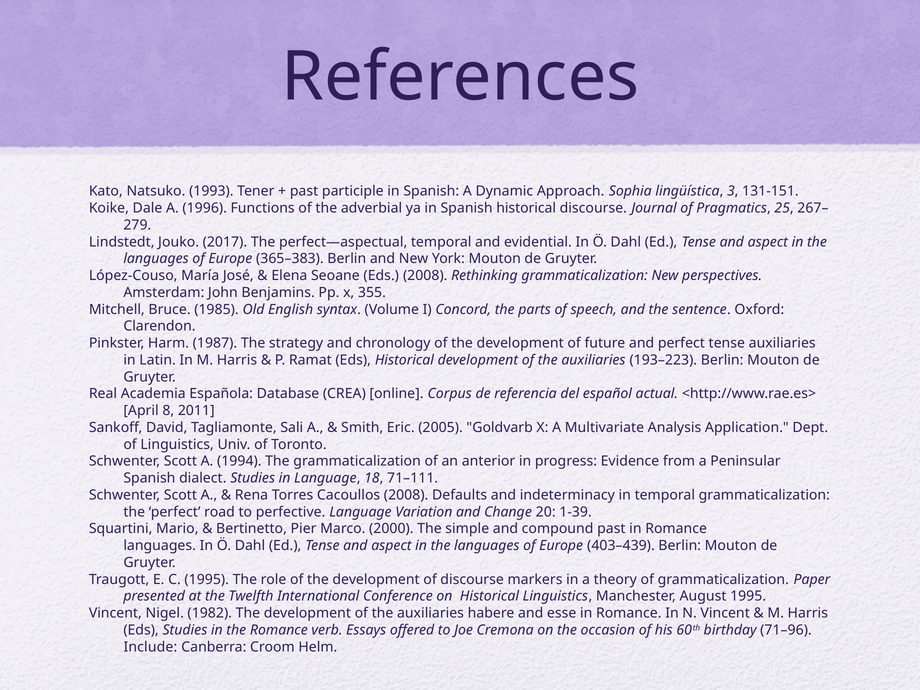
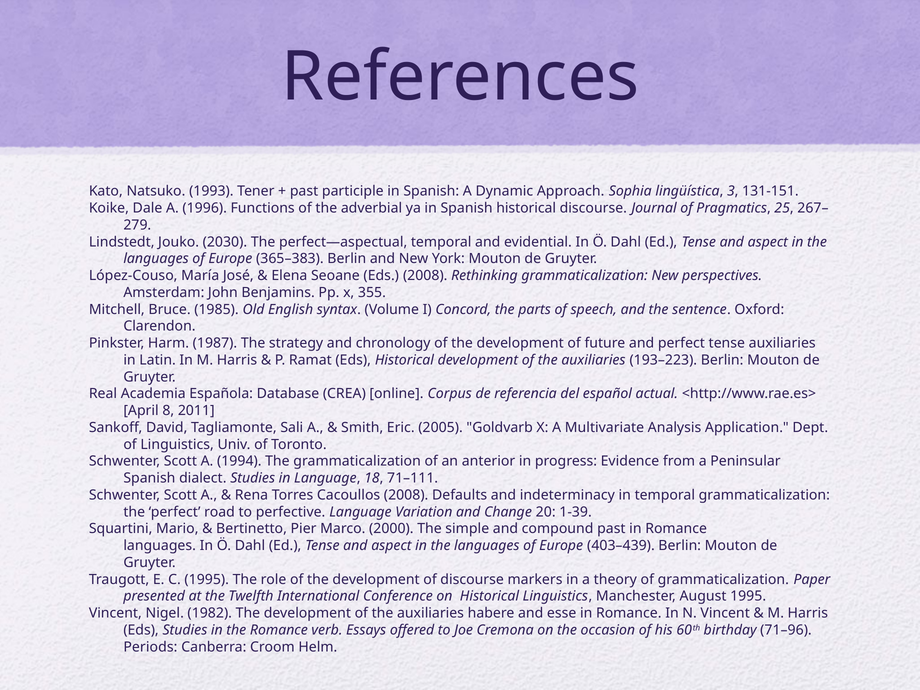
2017: 2017 -> 2030 (225, 242)
Include: Include -> Periods (150, 647)
